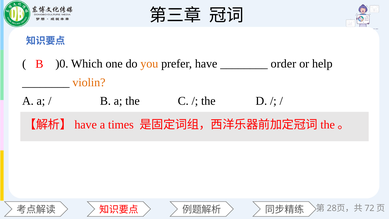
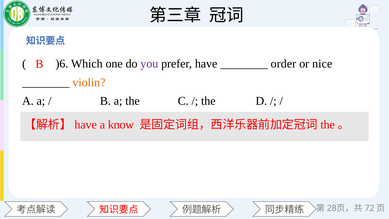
)0: )0 -> )6 (62, 64)
you colour: orange -> purple (149, 64)
help: help -> nice (322, 64)
times: times -> know (121, 124)
